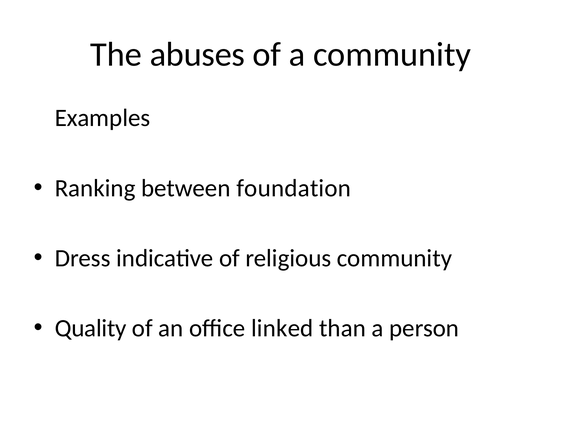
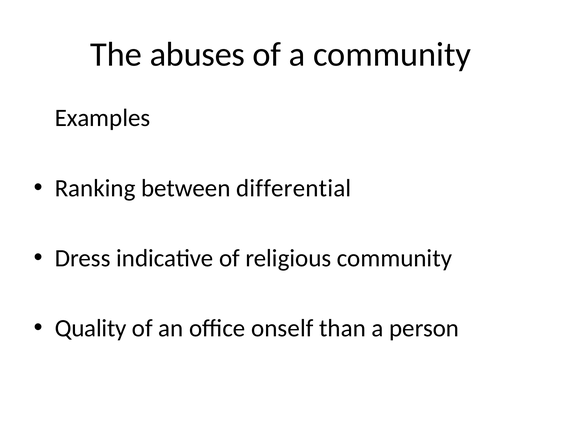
foundation: foundation -> differential (294, 188)
linked: linked -> onself (282, 328)
